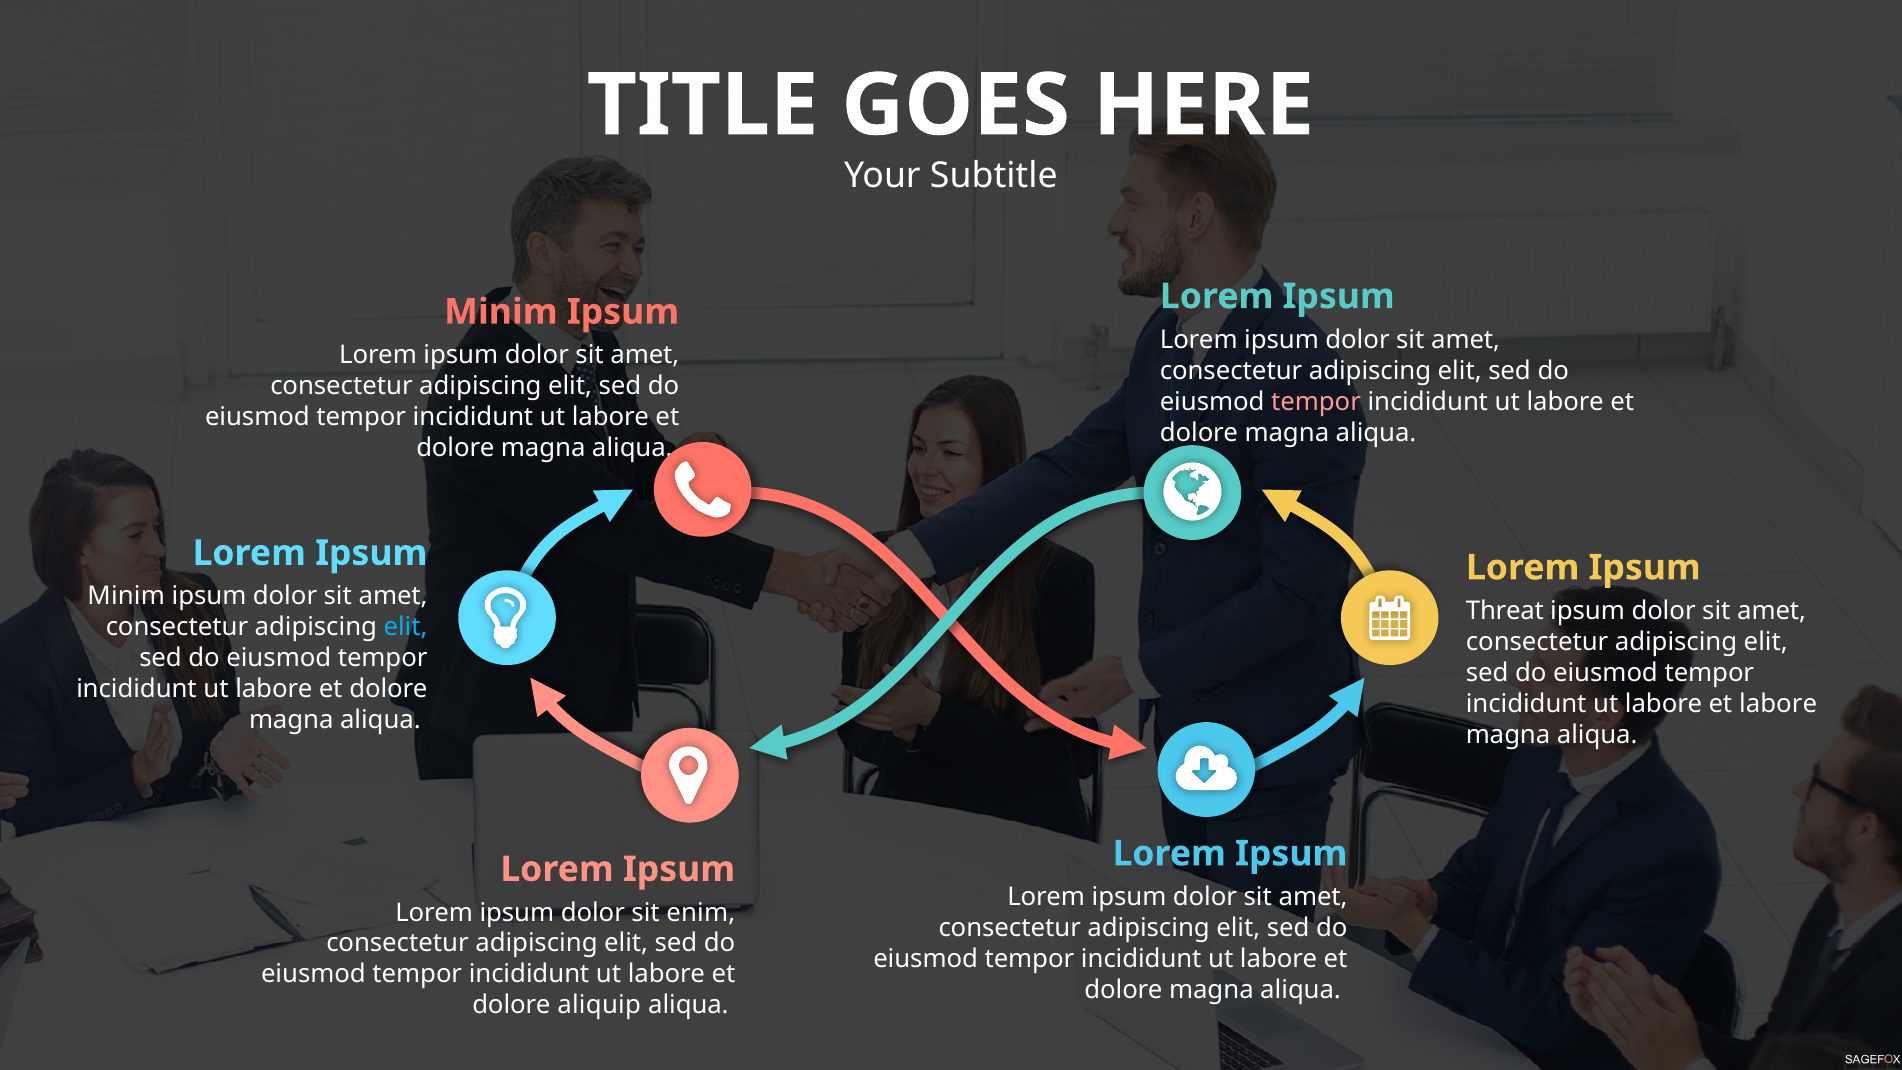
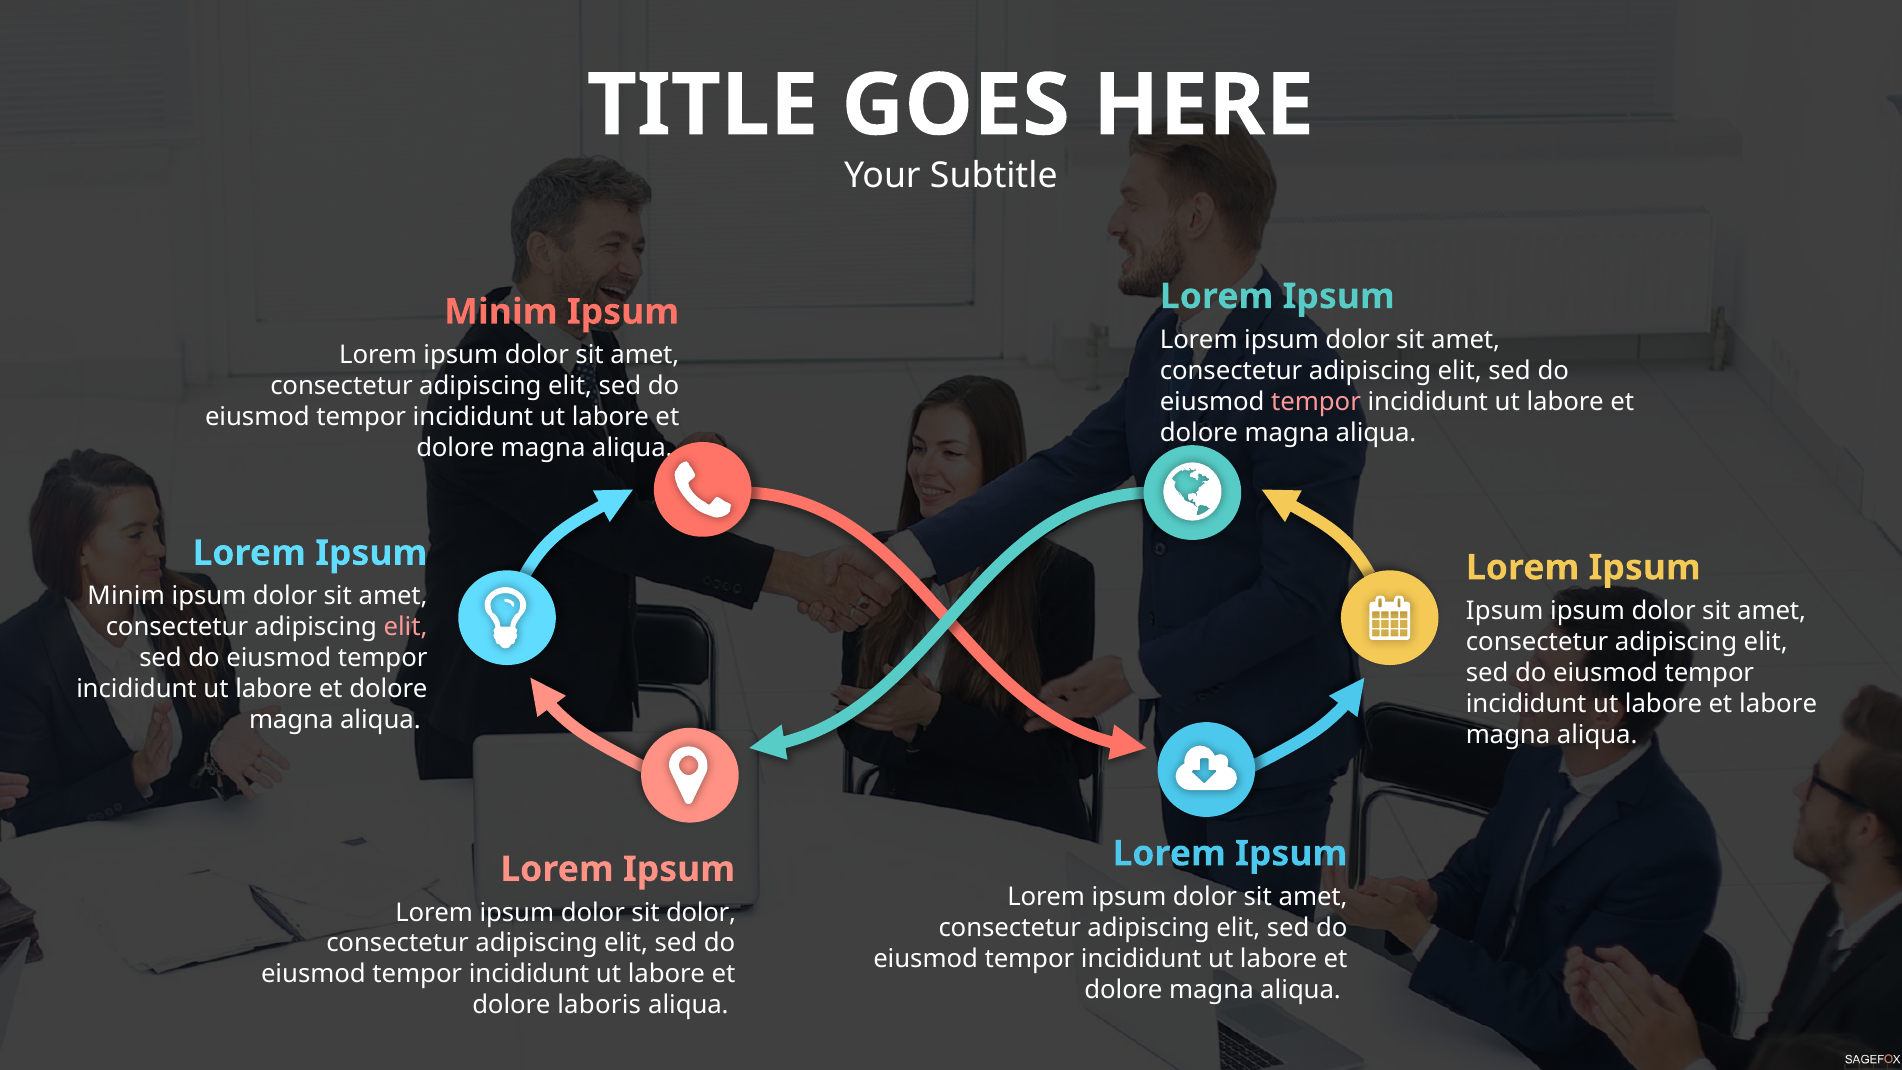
Threat: Threat -> Ipsum (1505, 611)
elit colour: light blue -> pink (406, 627)
sit enim: enim -> dolor (701, 912)
aliquip: aliquip -> laboris (599, 1005)
